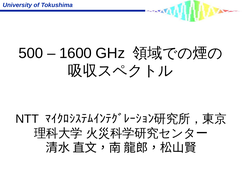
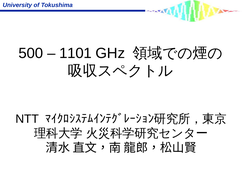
1600: 1600 -> 1101 (76, 53)
